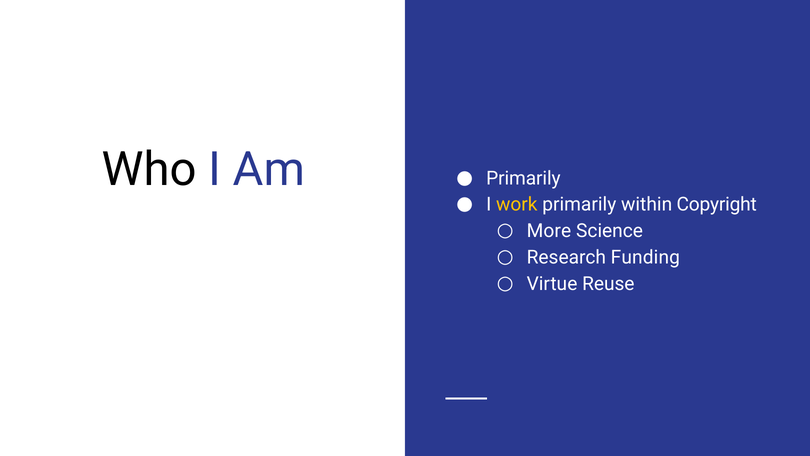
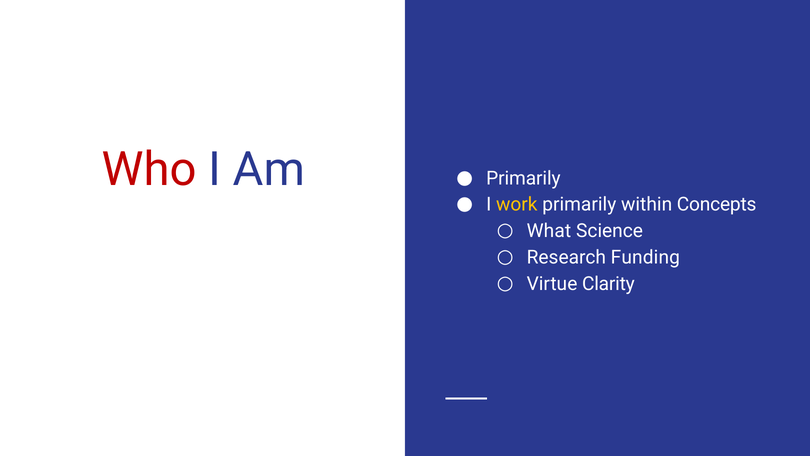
Who colour: black -> red (149, 170)
Copyright: Copyright -> Concepts (717, 204)
More: More -> What (549, 231)
Reuse: Reuse -> Clarity (608, 284)
